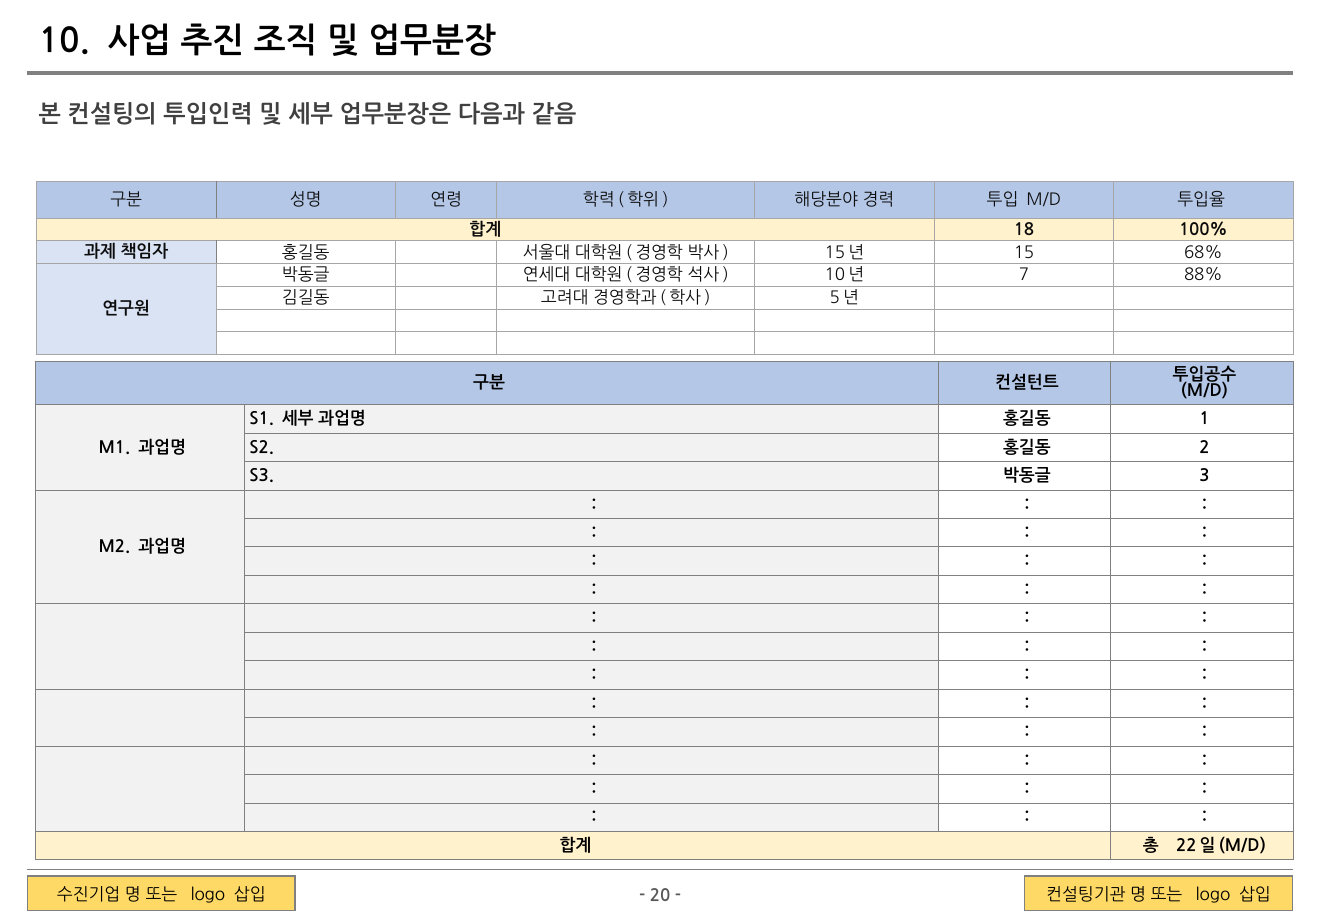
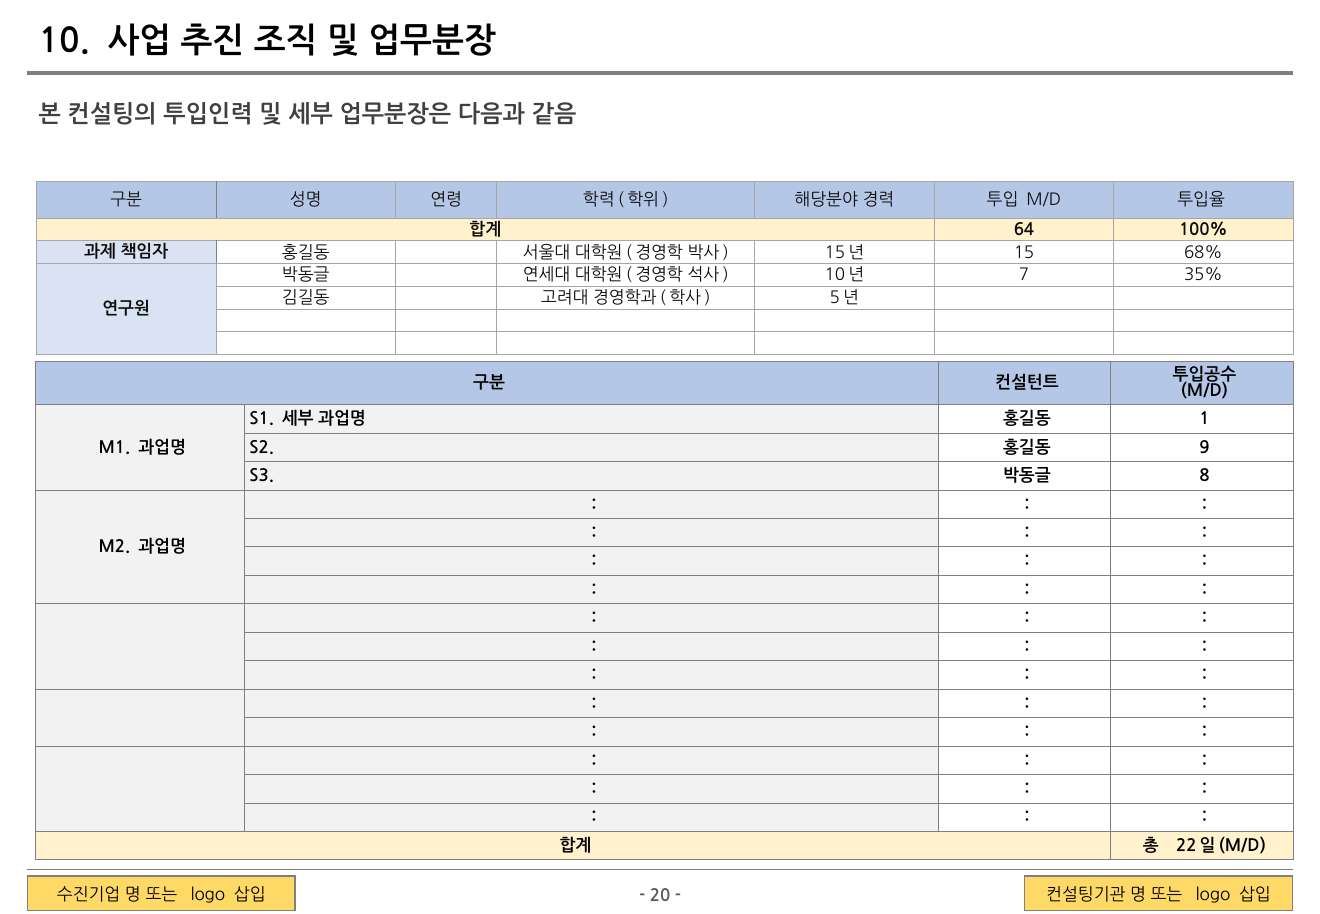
18: 18 -> 64 (1024, 230)
88%: 88% -> 35% (1203, 275)
2: 2 -> 9 (1204, 447)
3: 3 -> 8 (1204, 476)
